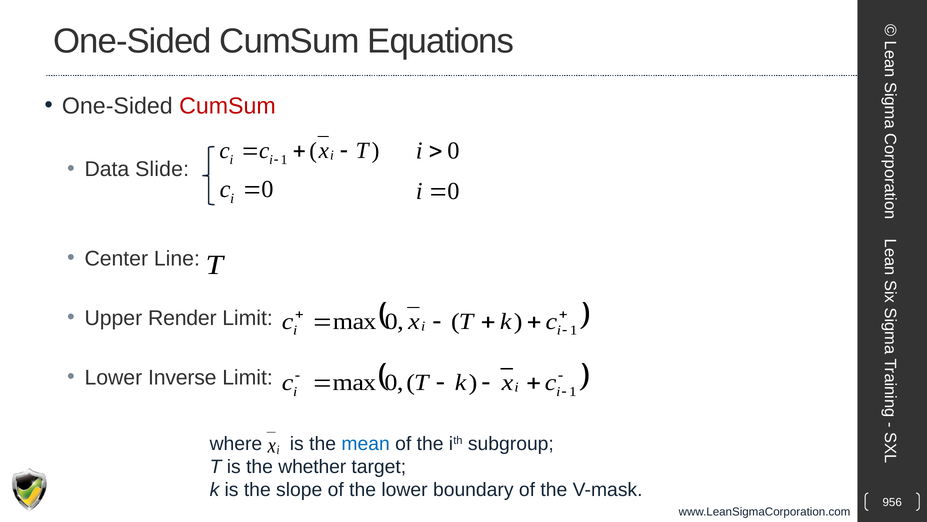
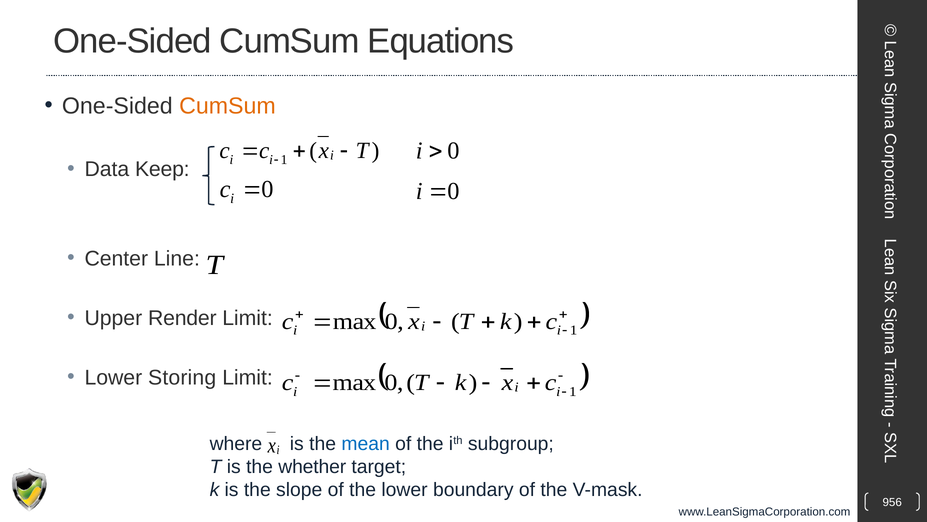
CumSum colour: red -> orange (227, 106)
Slide: Slide -> Keep (162, 169)
Inverse: Inverse -> Storing (182, 377)
